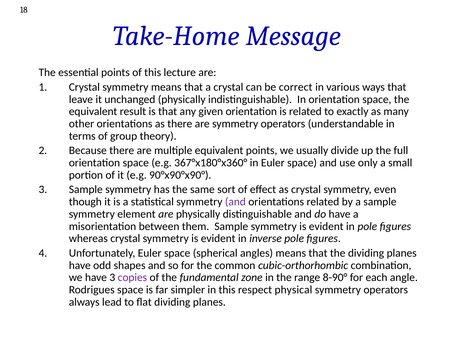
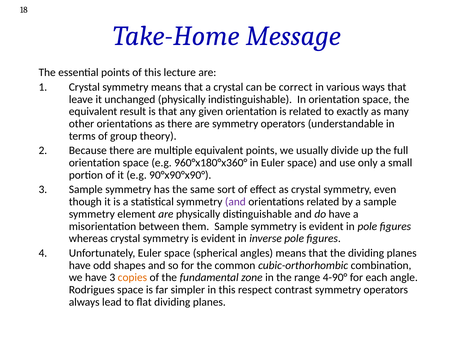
367°x180°x360°: 367°x180°x360° -> 960°x180°x360° (211, 163)
copies colour: purple -> orange (132, 278)
8-90°: 8-90° -> 4-90° (335, 278)
physical: physical -> contrast (294, 290)
